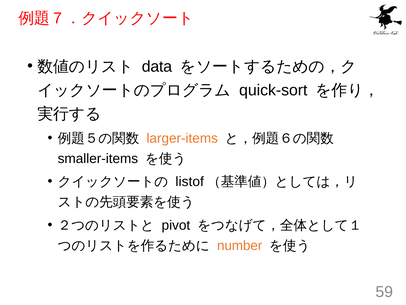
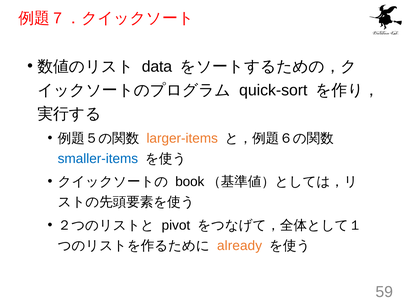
smaller-items colour: black -> blue (98, 158)
listof: listof -> book (190, 182)
number: number -> already (240, 245)
